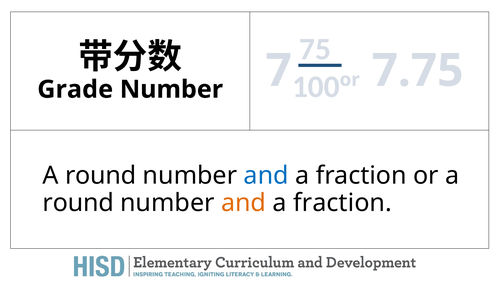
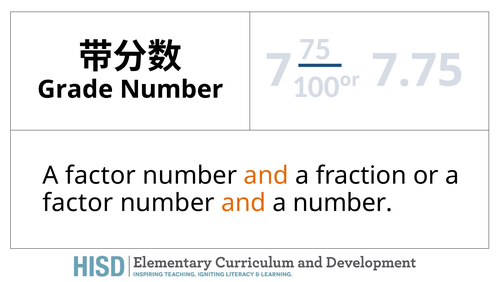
round: round -> factor (101, 176)
and colour: blue -> orange (266, 176)
round: round -> factor (78, 203)
fraction: fraction -> number (343, 203)
